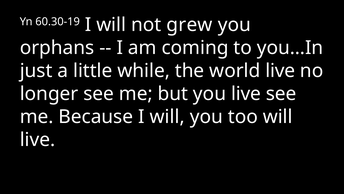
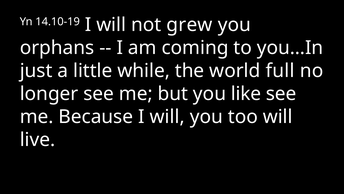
60.30-19: 60.30-19 -> 14.10-19 (58, 22)
world live: live -> full (280, 71)
you live: live -> like (246, 94)
